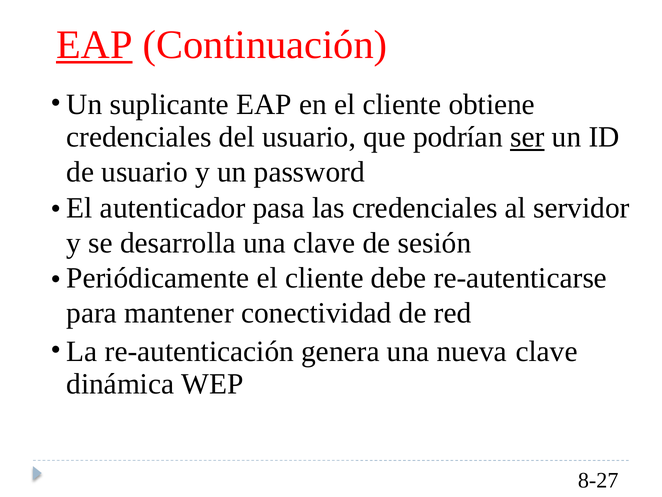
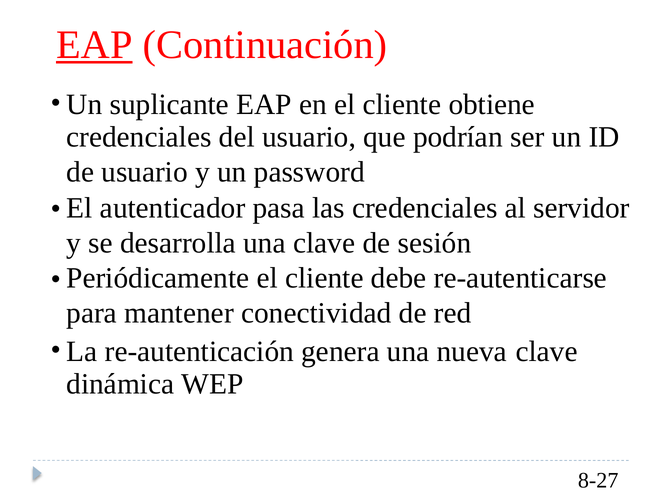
ser underline: present -> none (527, 137)
